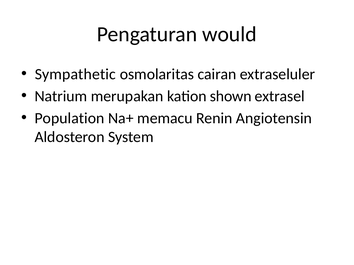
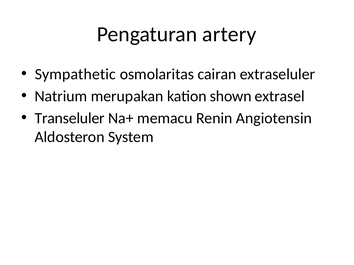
would: would -> artery (229, 34)
Population: Population -> Transeluler (70, 118)
